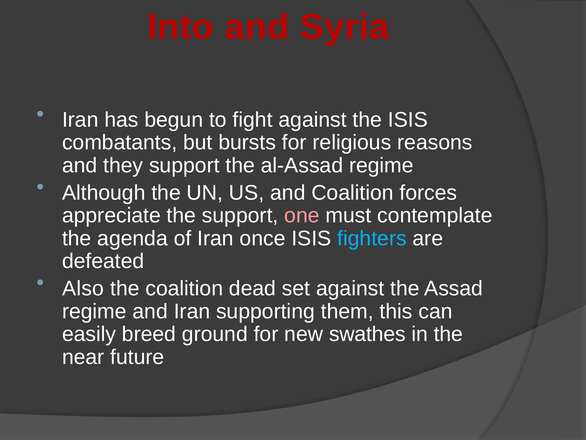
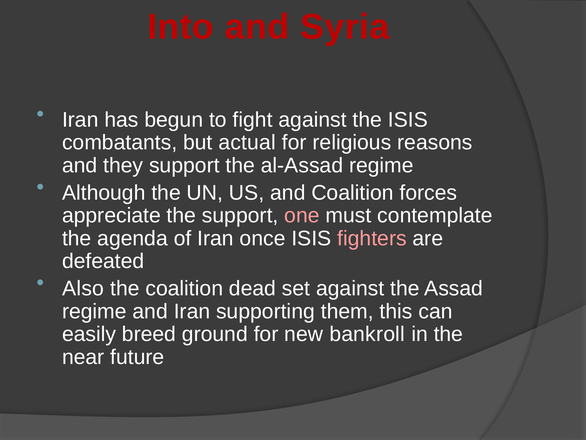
bursts: bursts -> actual (247, 142)
fighters colour: light blue -> pink (372, 238)
swathes: swathes -> bankroll (367, 334)
